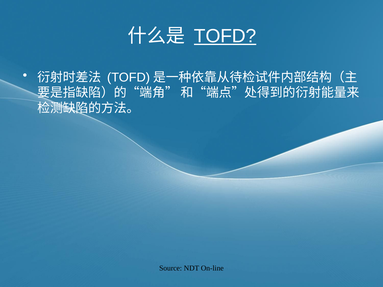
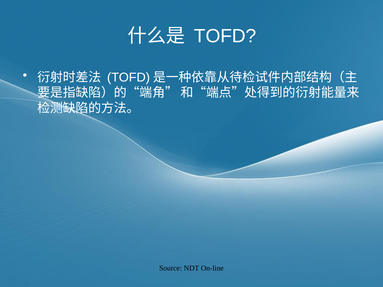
TOFD underline: present -> none (225, 36)
